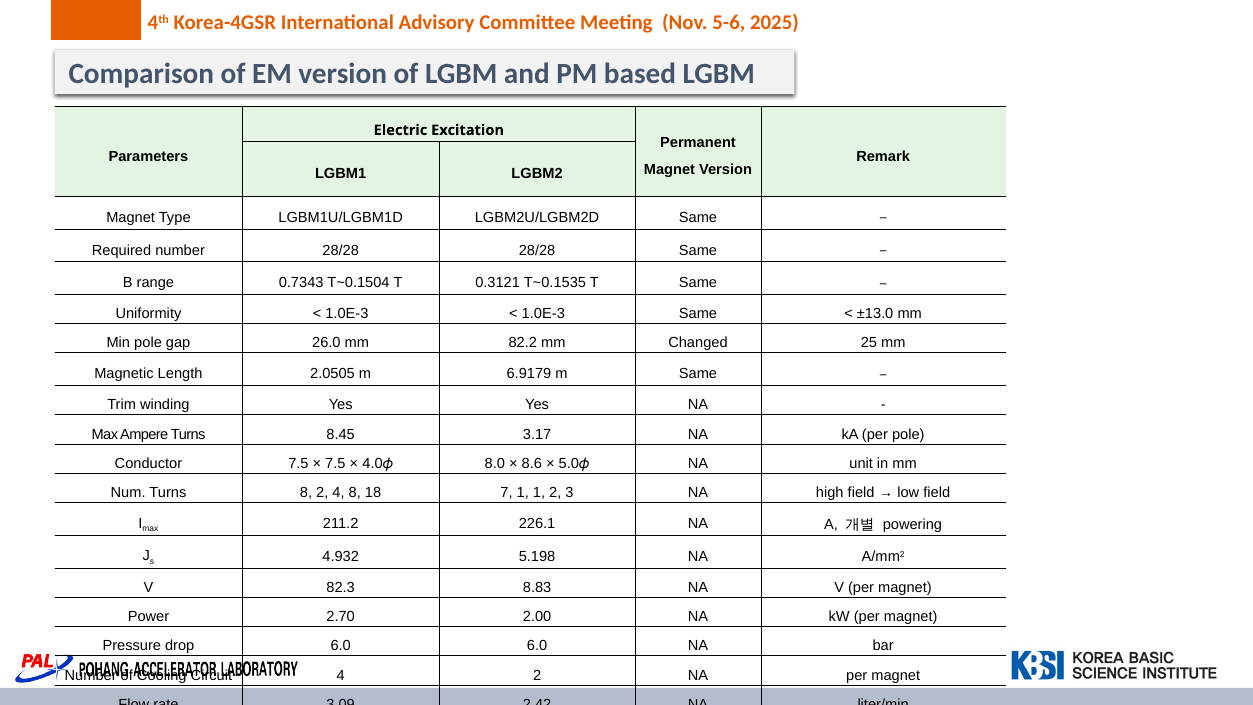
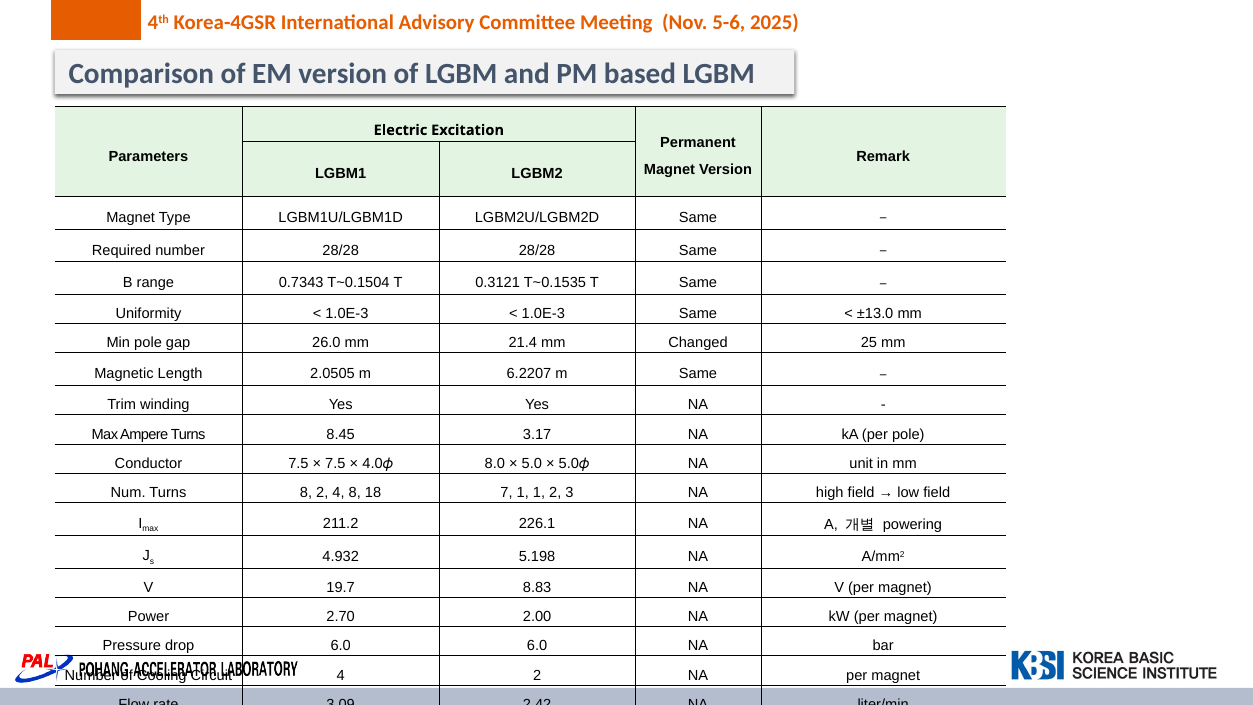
82.2: 82.2 -> 21.4 (523, 343)
6.9179: 6.9179 -> 6.2207 (529, 374)
8.6: 8.6 -> 5.0 (532, 463)
82.3: 82.3 -> 19.7 (341, 588)
